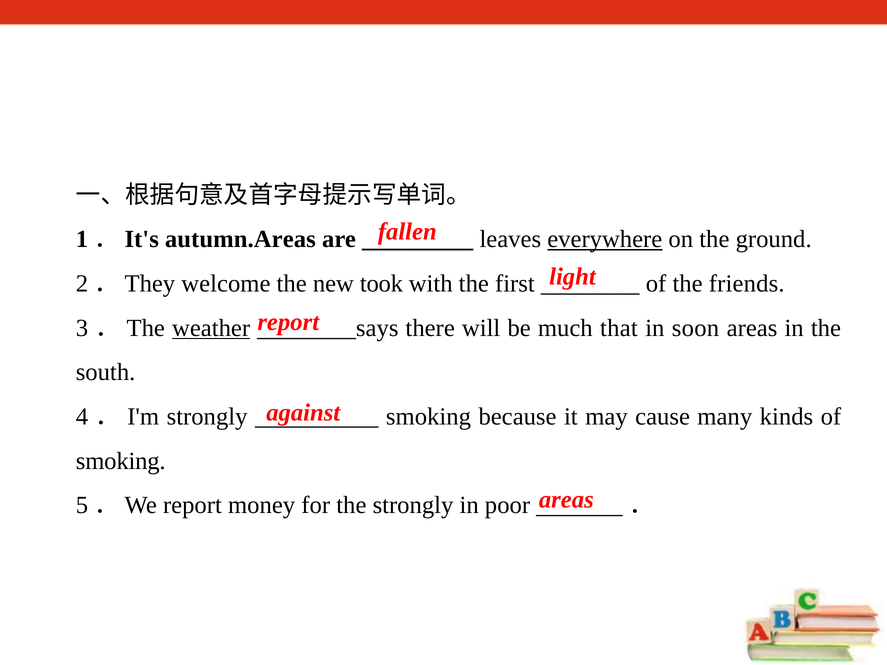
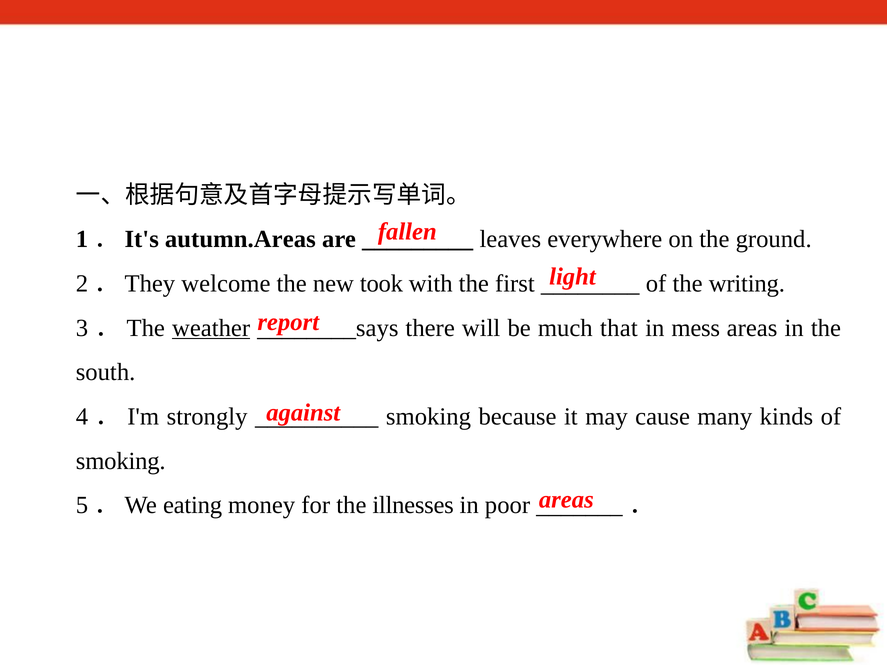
everywhere underline: present -> none (605, 239)
friends: friends -> writing (747, 284)
soon: soon -> mess (696, 328)
5．We report: report -> eating (193, 505)
the strongly: strongly -> illnesses (413, 505)
